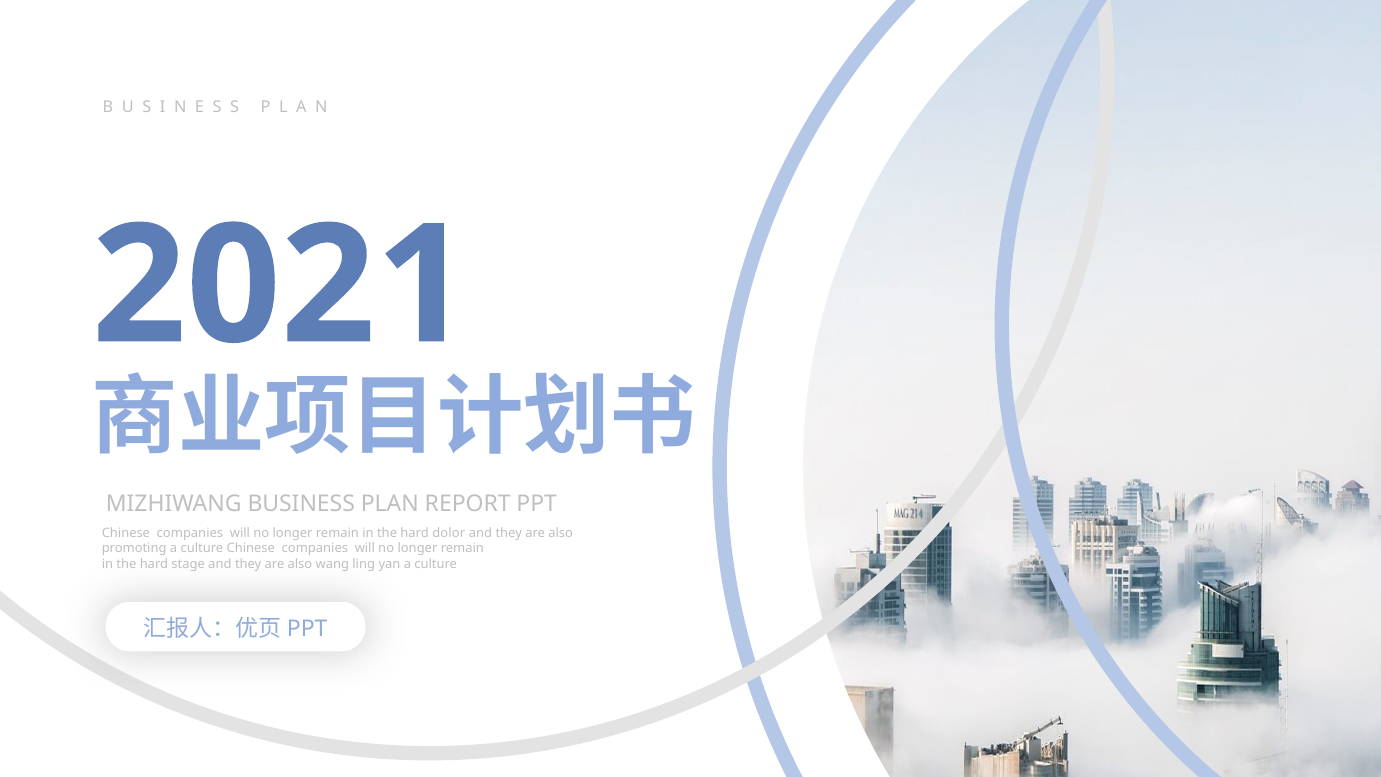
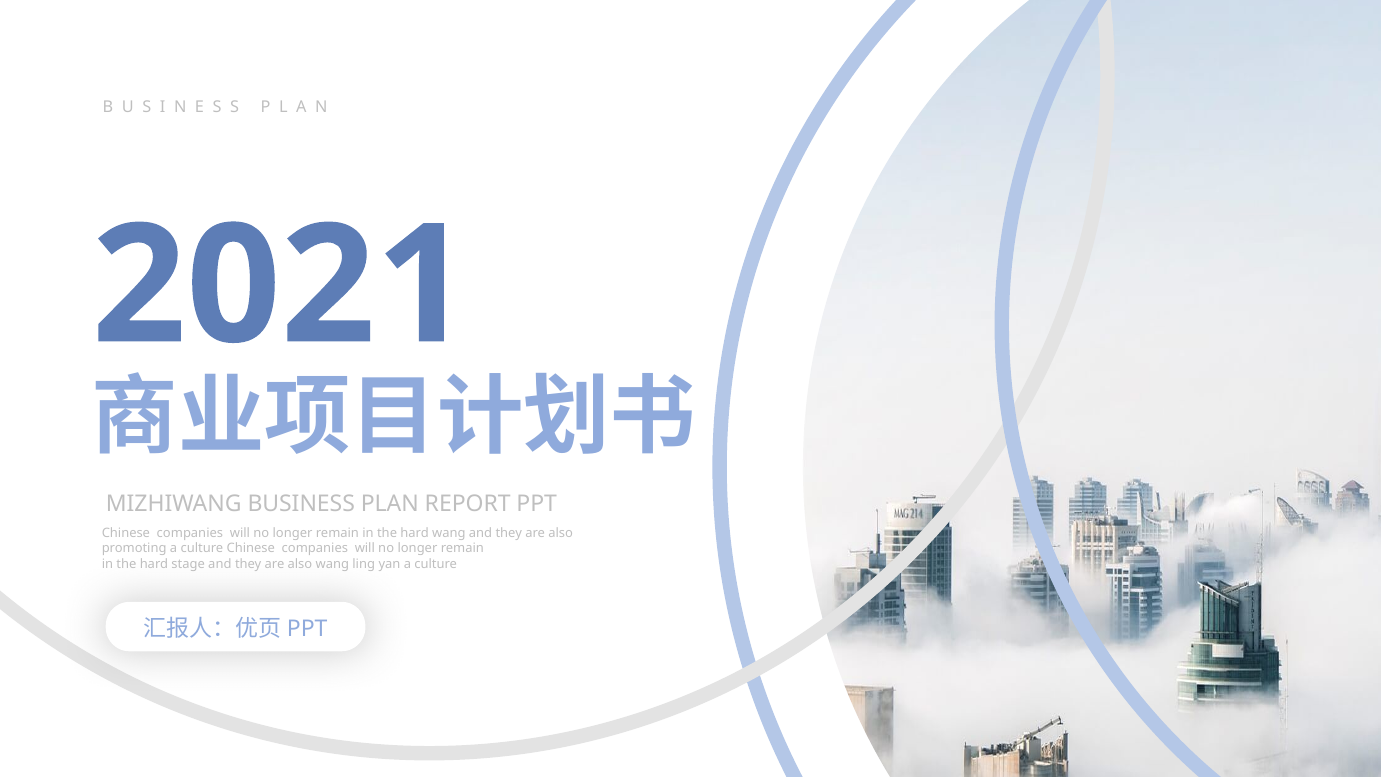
hard dolor: dolor -> wang (449, 533)
